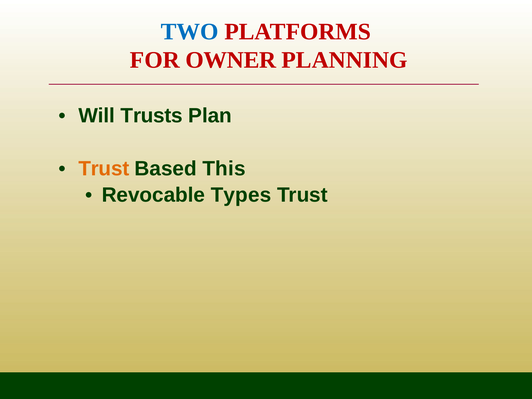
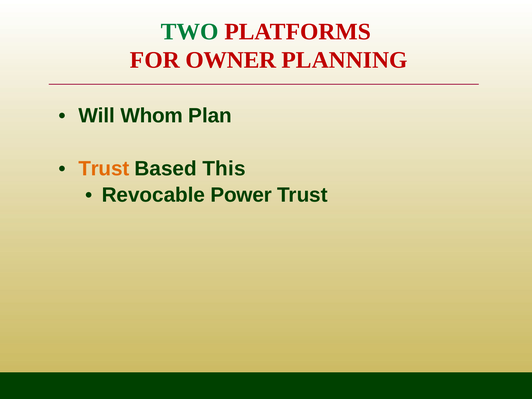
TWO colour: blue -> green (190, 32)
Trusts: Trusts -> Whom (152, 116)
Types: Types -> Power (241, 195)
